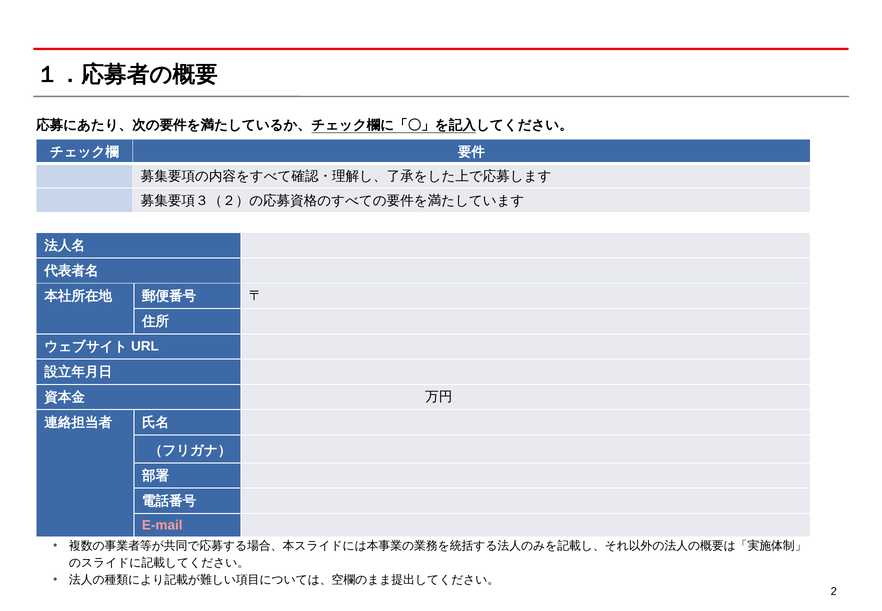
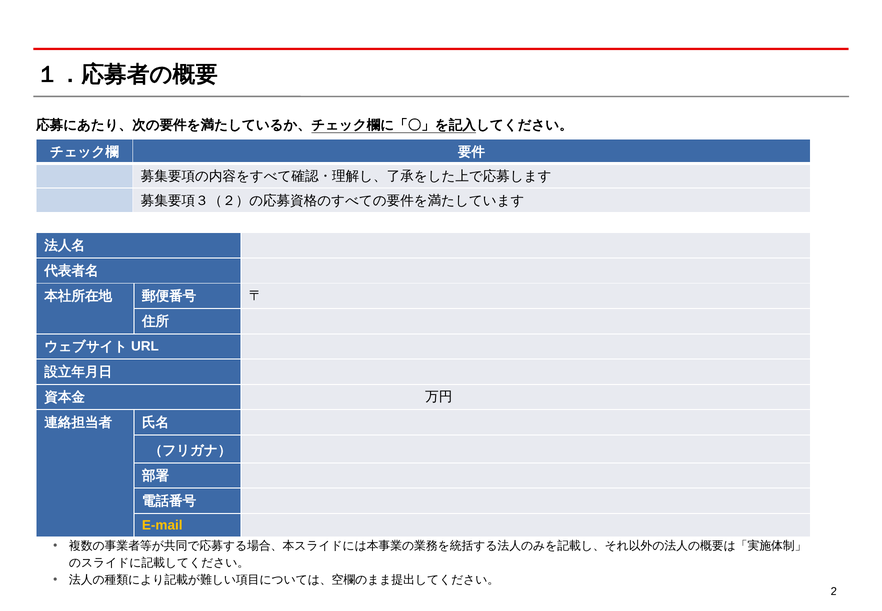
E-mail colour: pink -> yellow (162, 525)
